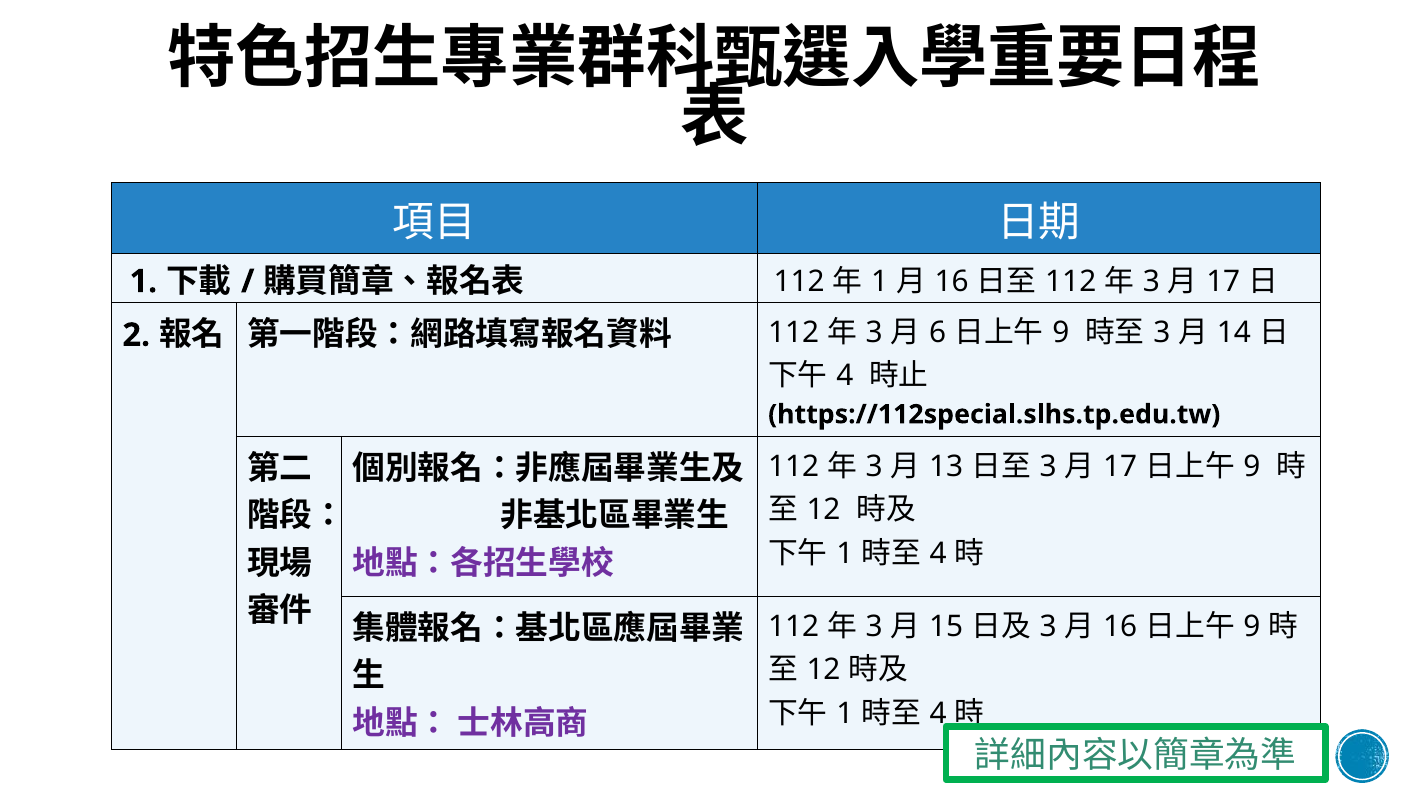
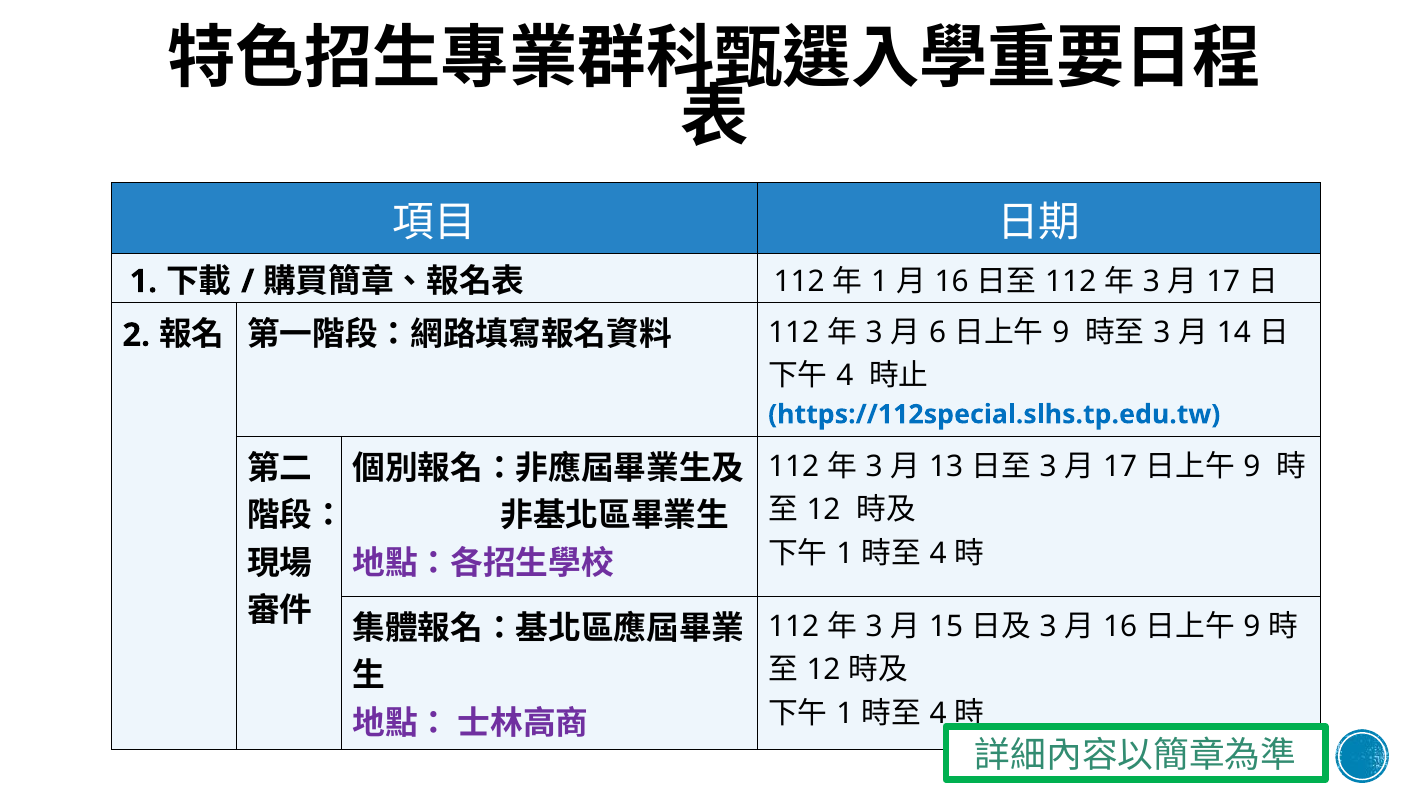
https://112special.slhs.tp.edu.tw colour: black -> blue (994, 415)
